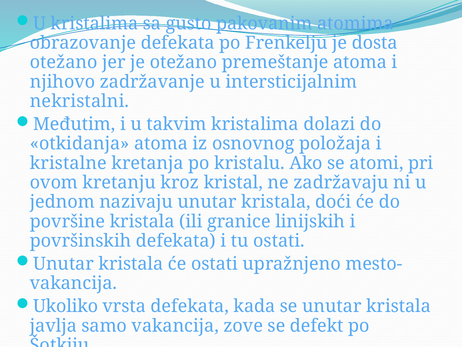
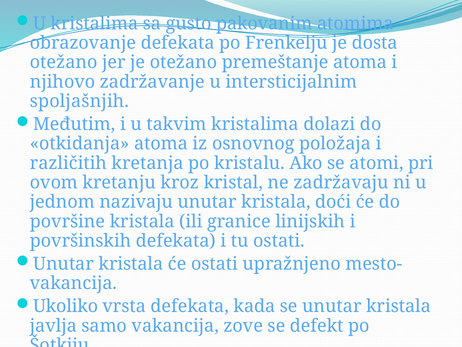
nekristalni: nekristalni -> spoljašnjih (79, 101)
kristalne: kristalne -> različitih (68, 163)
